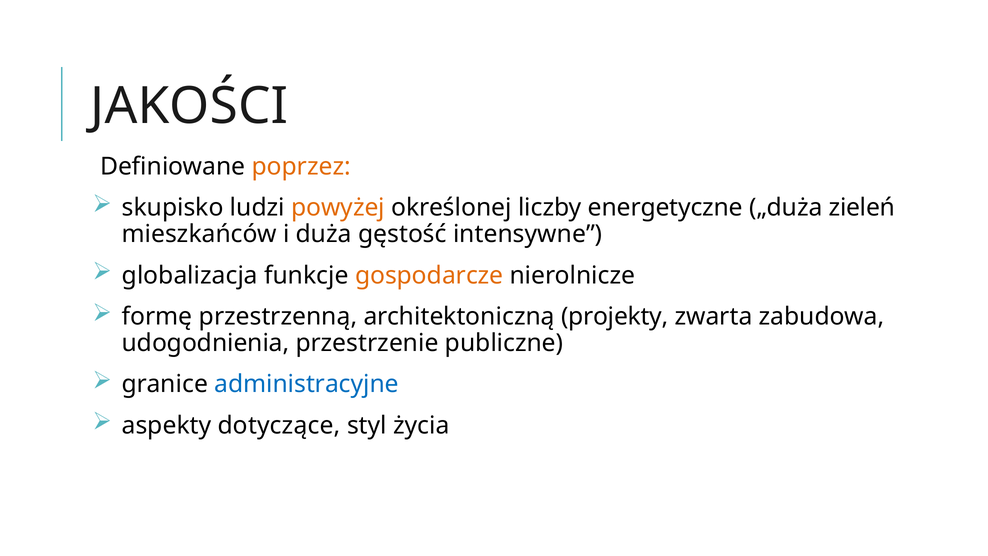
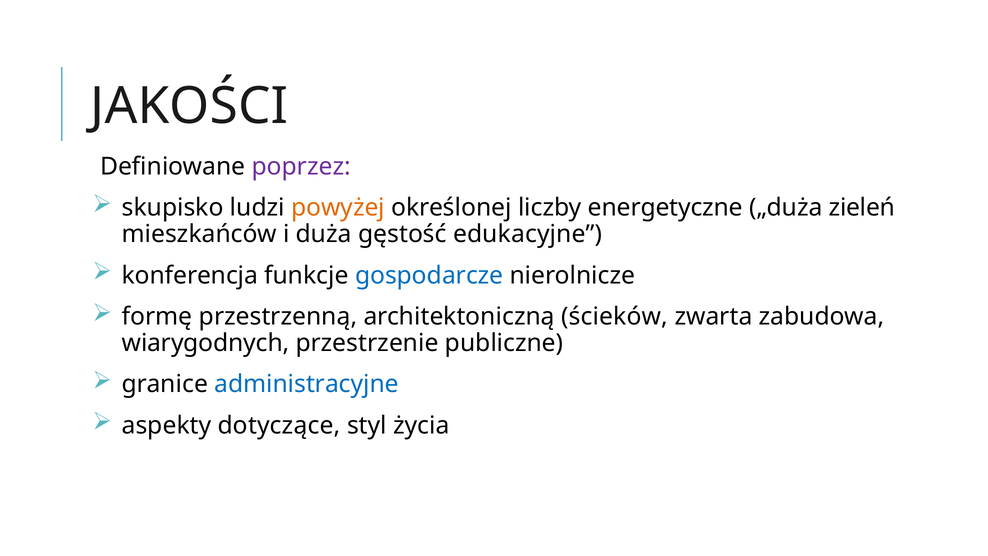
poprzez colour: orange -> purple (301, 166)
intensywne: intensywne -> edukacyjne (528, 234)
globalizacja: globalizacja -> konferencja (190, 275)
gospodarcze colour: orange -> blue (429, 275)
projekty: projekty -> ścieków (615, 316)
udogodnienia: udogodnienia -> wiarygodnych (206, 343)
